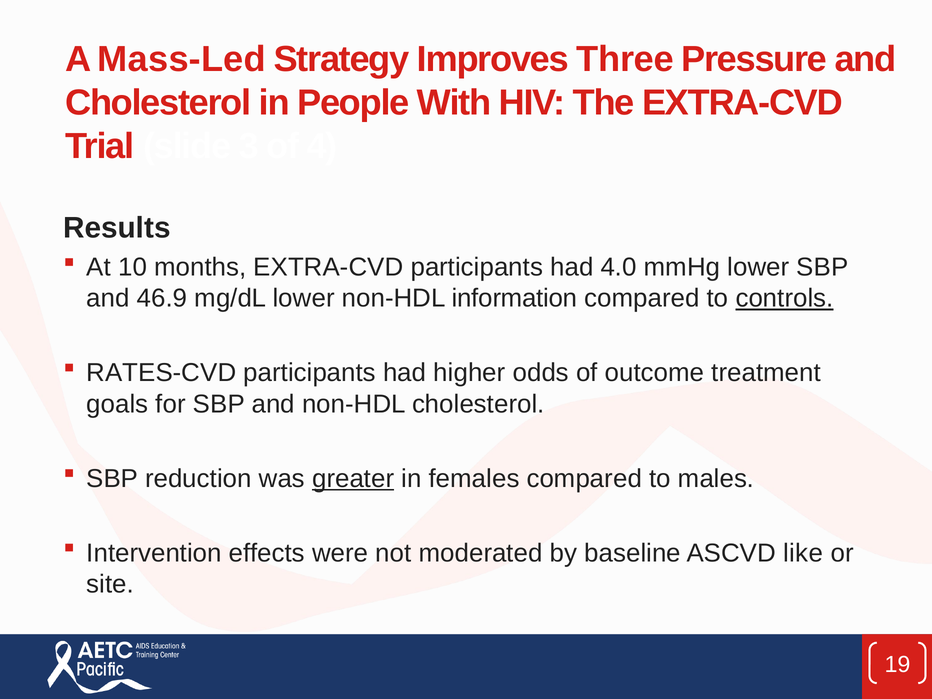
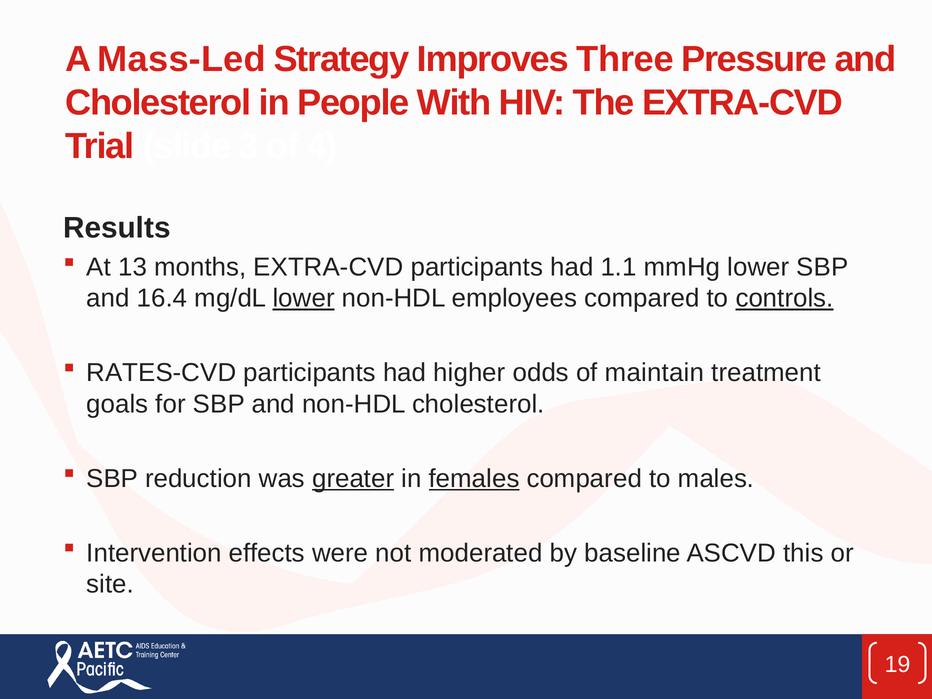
10: 10 -> 13 (133, 267)
4.0: 4.0 -> 1.1 (619, 267)
46.9: 46.9 -> 16.4 (162, 298)
lower underline: none -> present (304, 298)
information: information -> employees (514, 298)
outcome: outcome -> maintain (654, 373)
females underline: none -> present (474, 479)
like: like -> this (803, 553)
